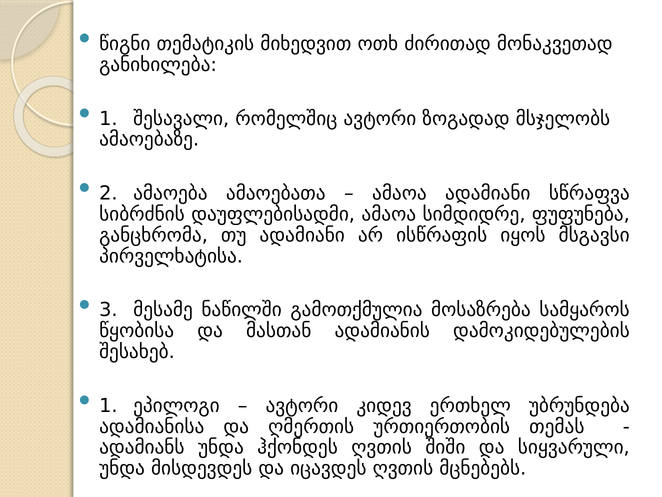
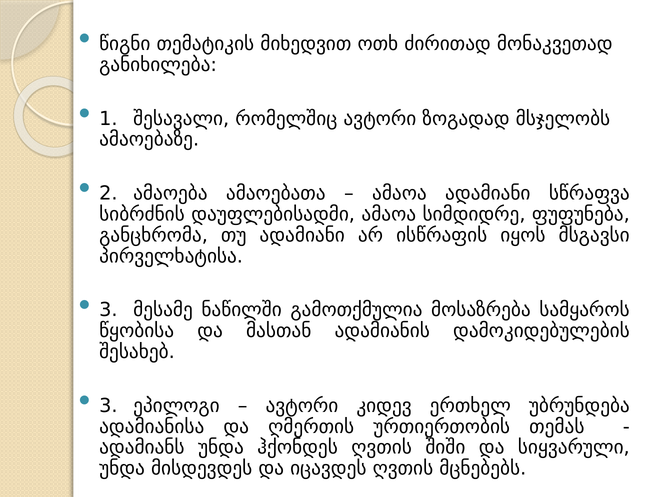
1: 1 -> 3 (108, 405)
